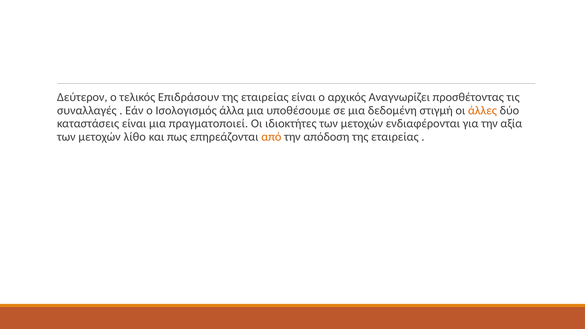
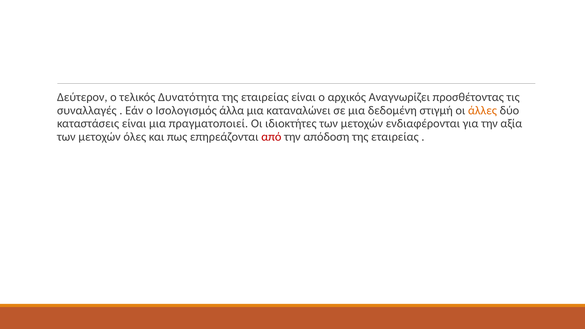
Επιδράσουν: Επιδράσουν -> Δυνατότητα (189, 97)
υποθέσουμε: υποθέσουμε -> καταναλώνει (299, 110)
λίθο: λίθο -> όλες (135, 137)
από colour: orange -> red (271, 137)
